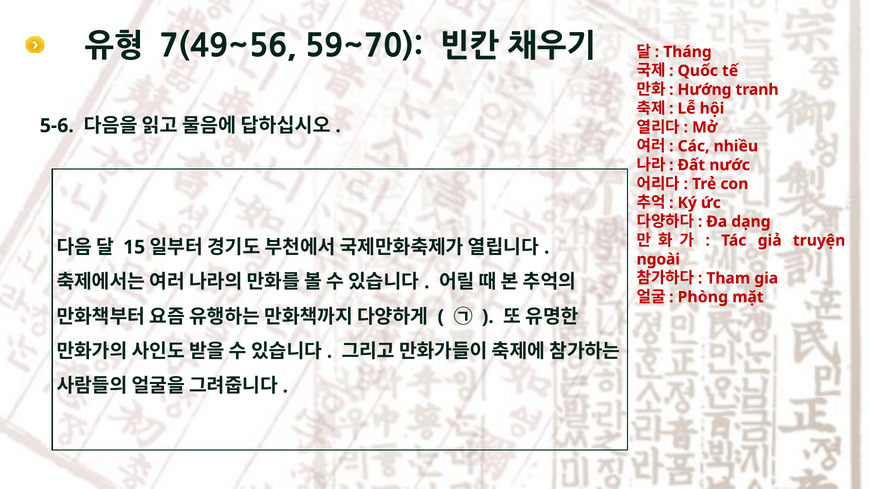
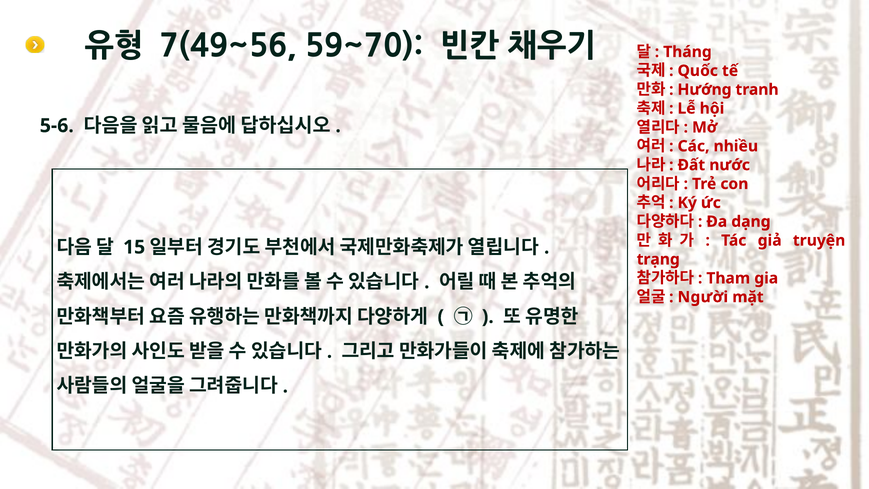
ngoài: ngoài -> trạng (658, 259)
Phòng: Phòng -> Người (703, 297)
